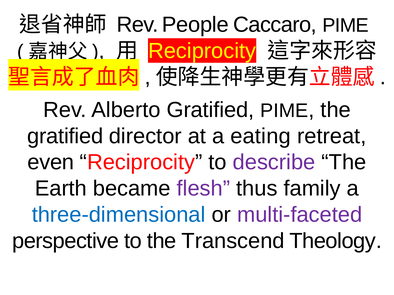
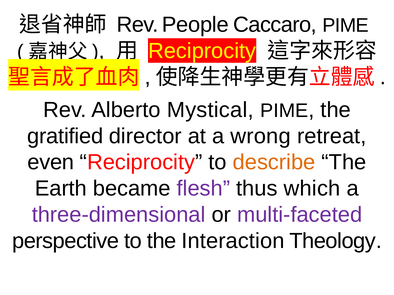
Alberto Gratified: Gratified -> Mystical (210, 110)
eating: eating -> wrong (261, 136)
describe colour: purple -> orange (274, 163)
family: family -> which (312, 189)
three-dimensional colour: blue -> purple (119, 215)
Transcend: Transcend -> Interaction (233, 241)
